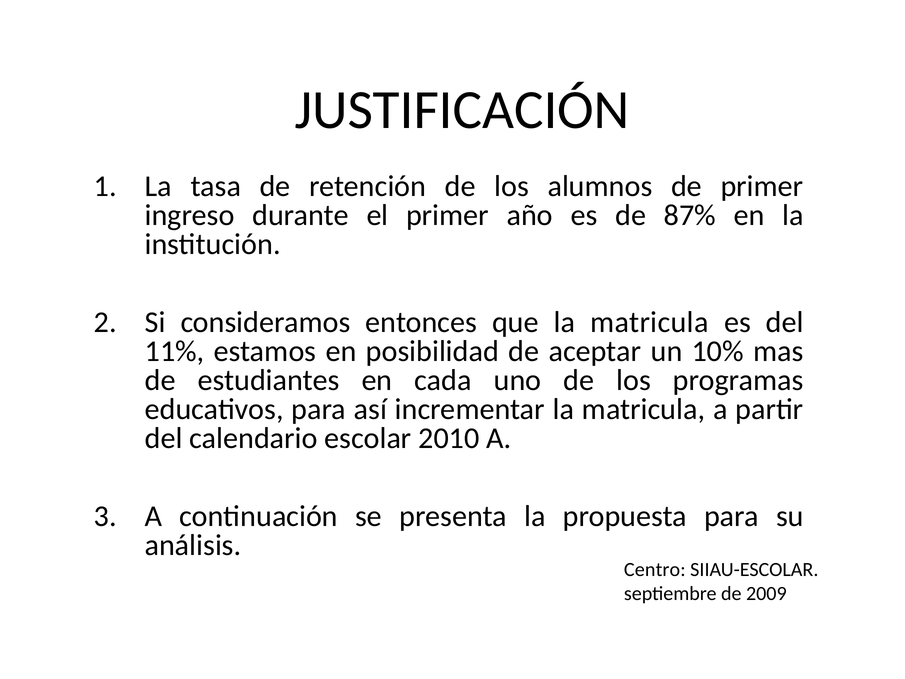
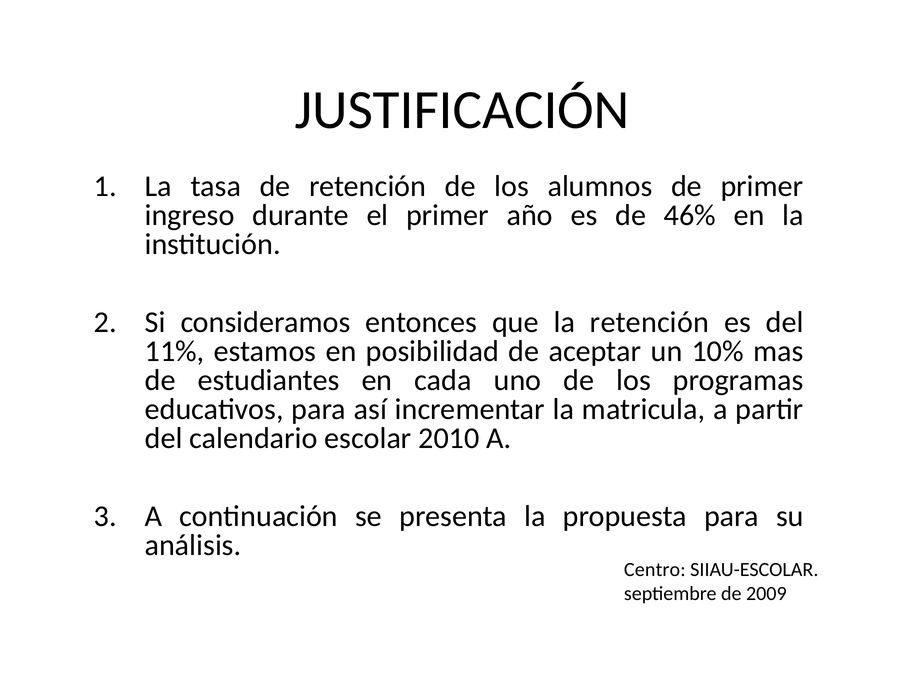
87%: 87% -> 46% (690, 215)
que la matricula: matricula -> retención (649, 322)
